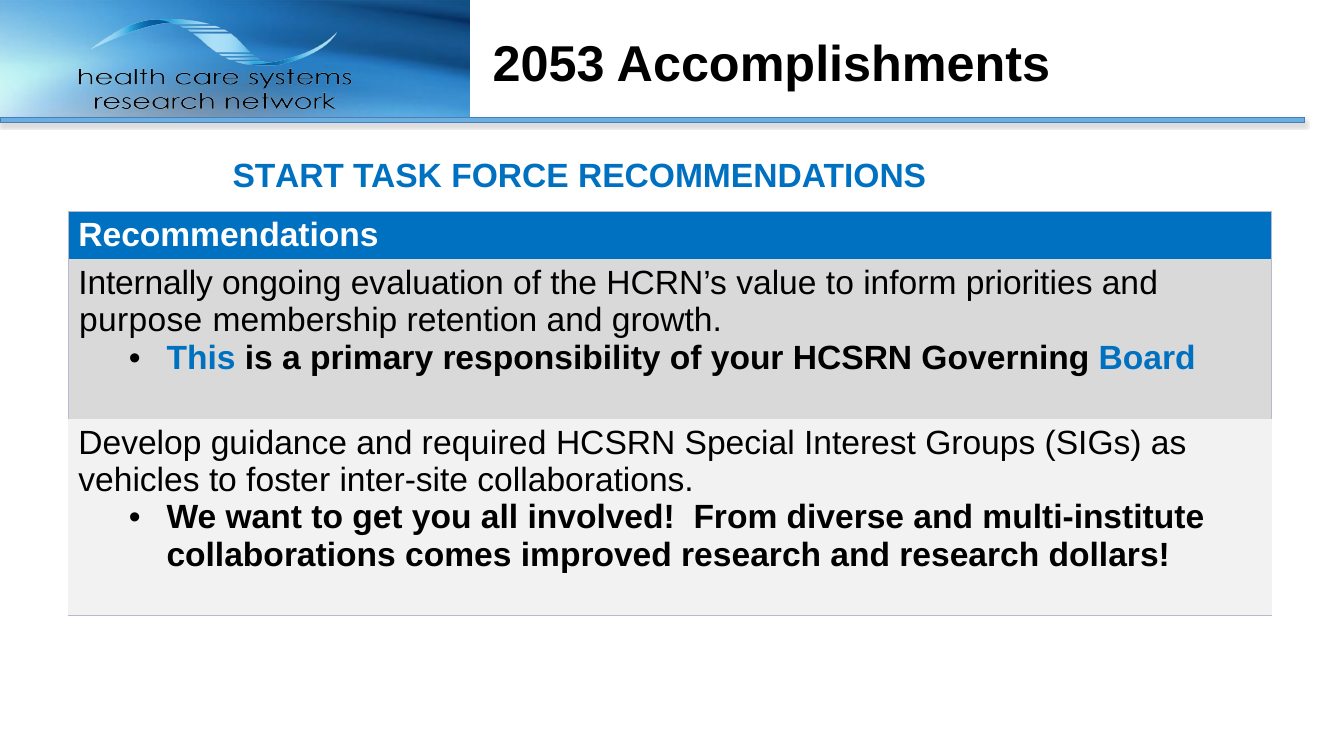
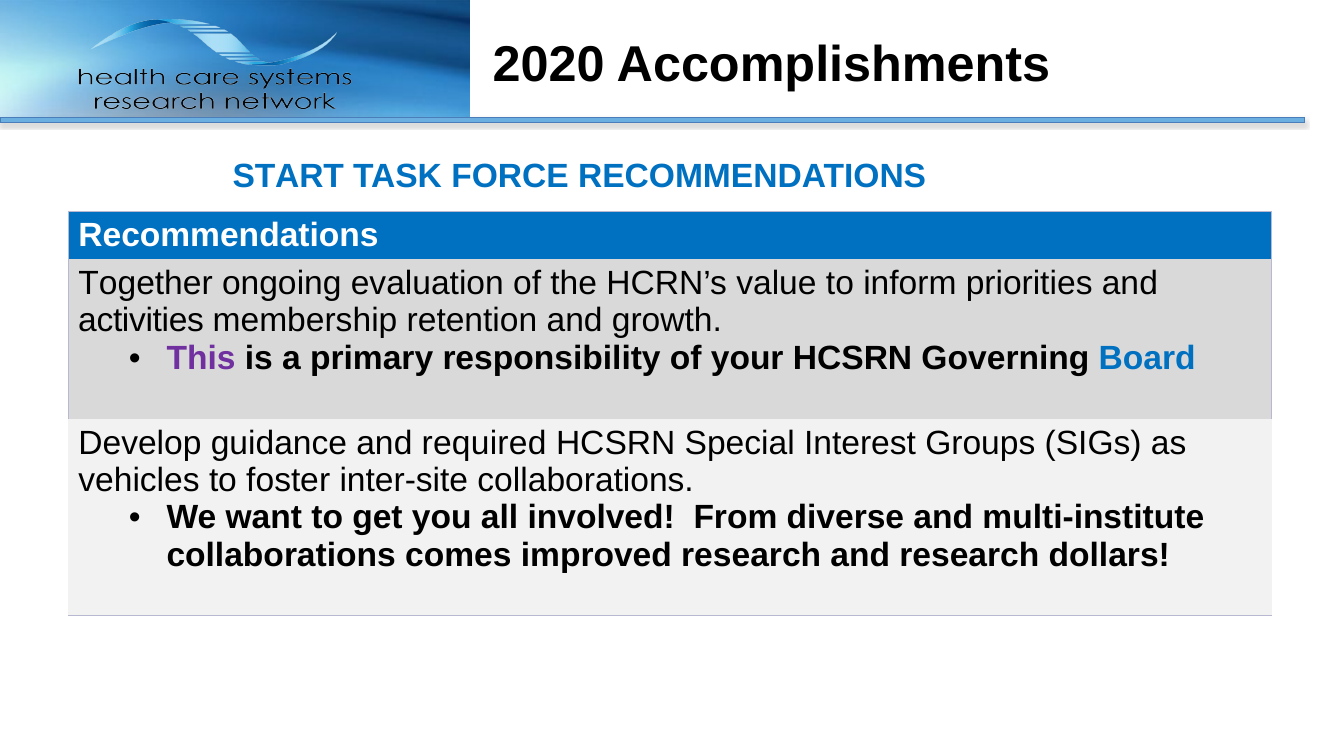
2053: 2053 -> 2020 (549, 65)
Internally: Internally -> Together (146, 283)
purpose: purpose -> activities (141, 321)
This colour: blue -> purple (201, 358)
